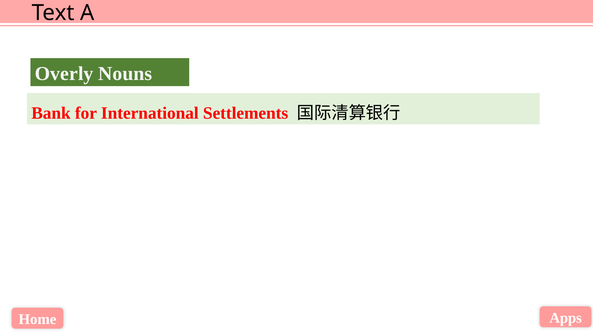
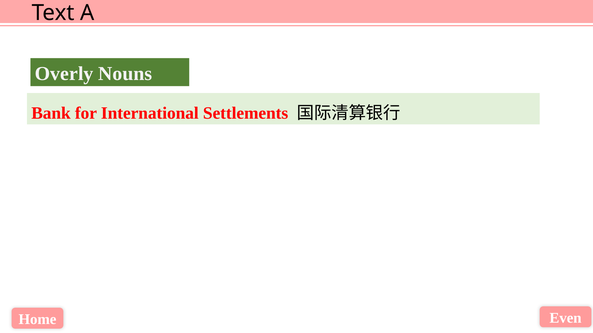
Apps: Apps -> Even (566, 318)
